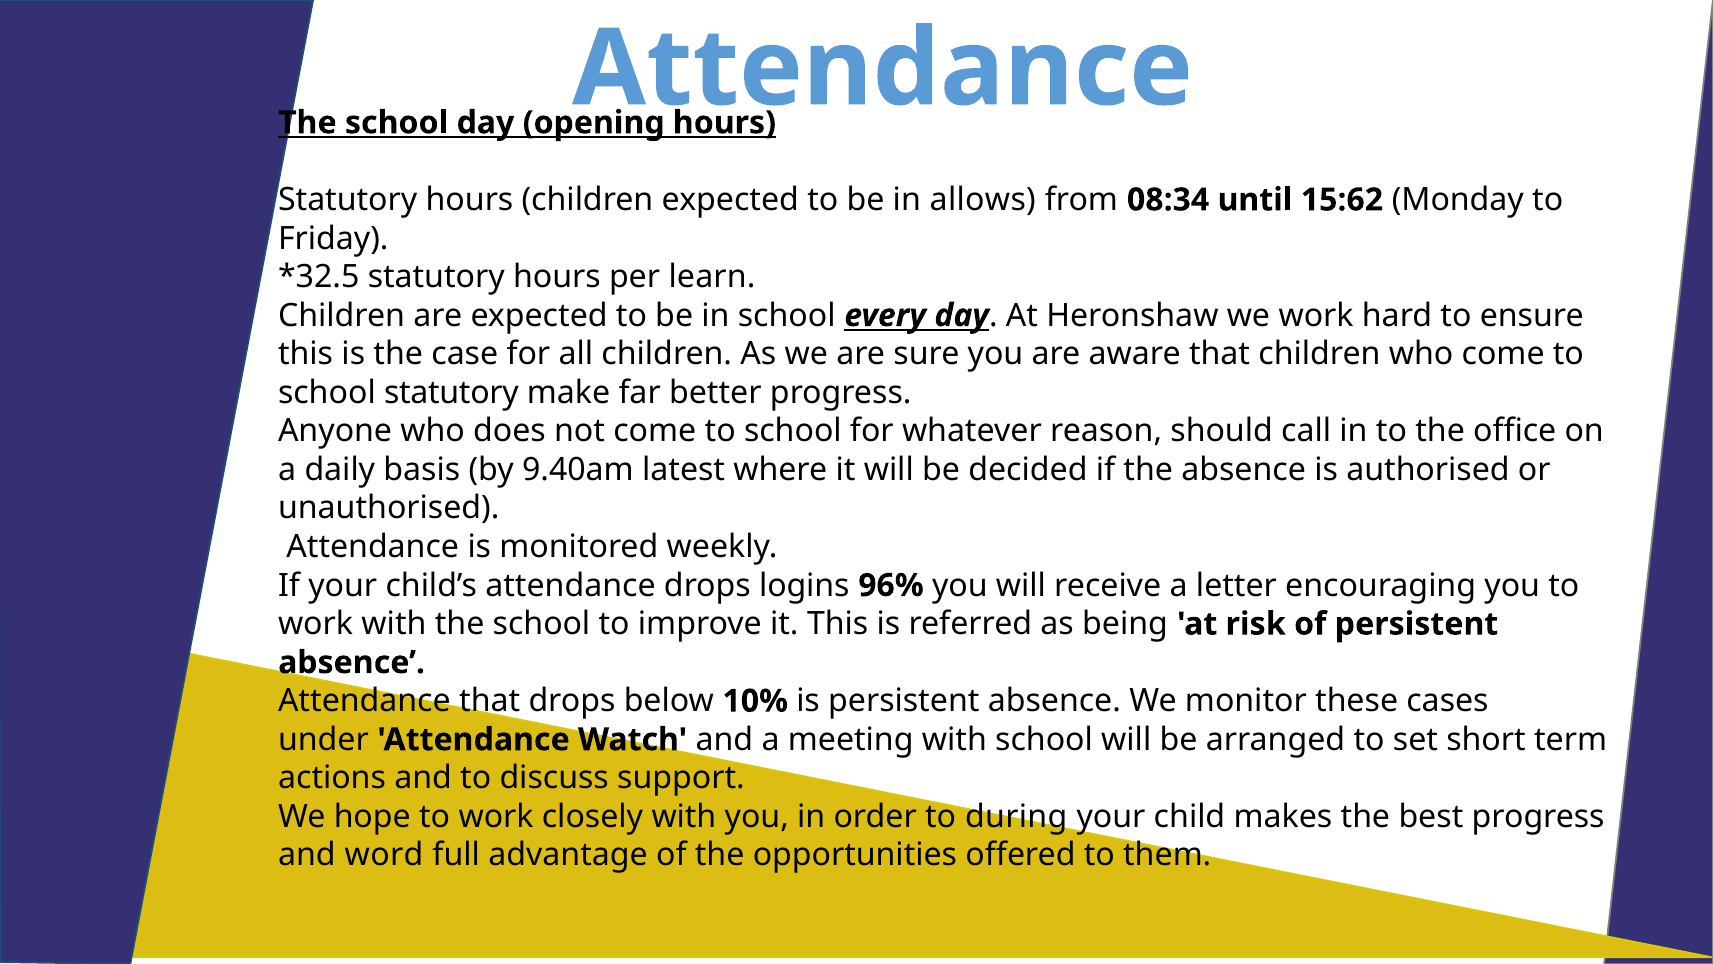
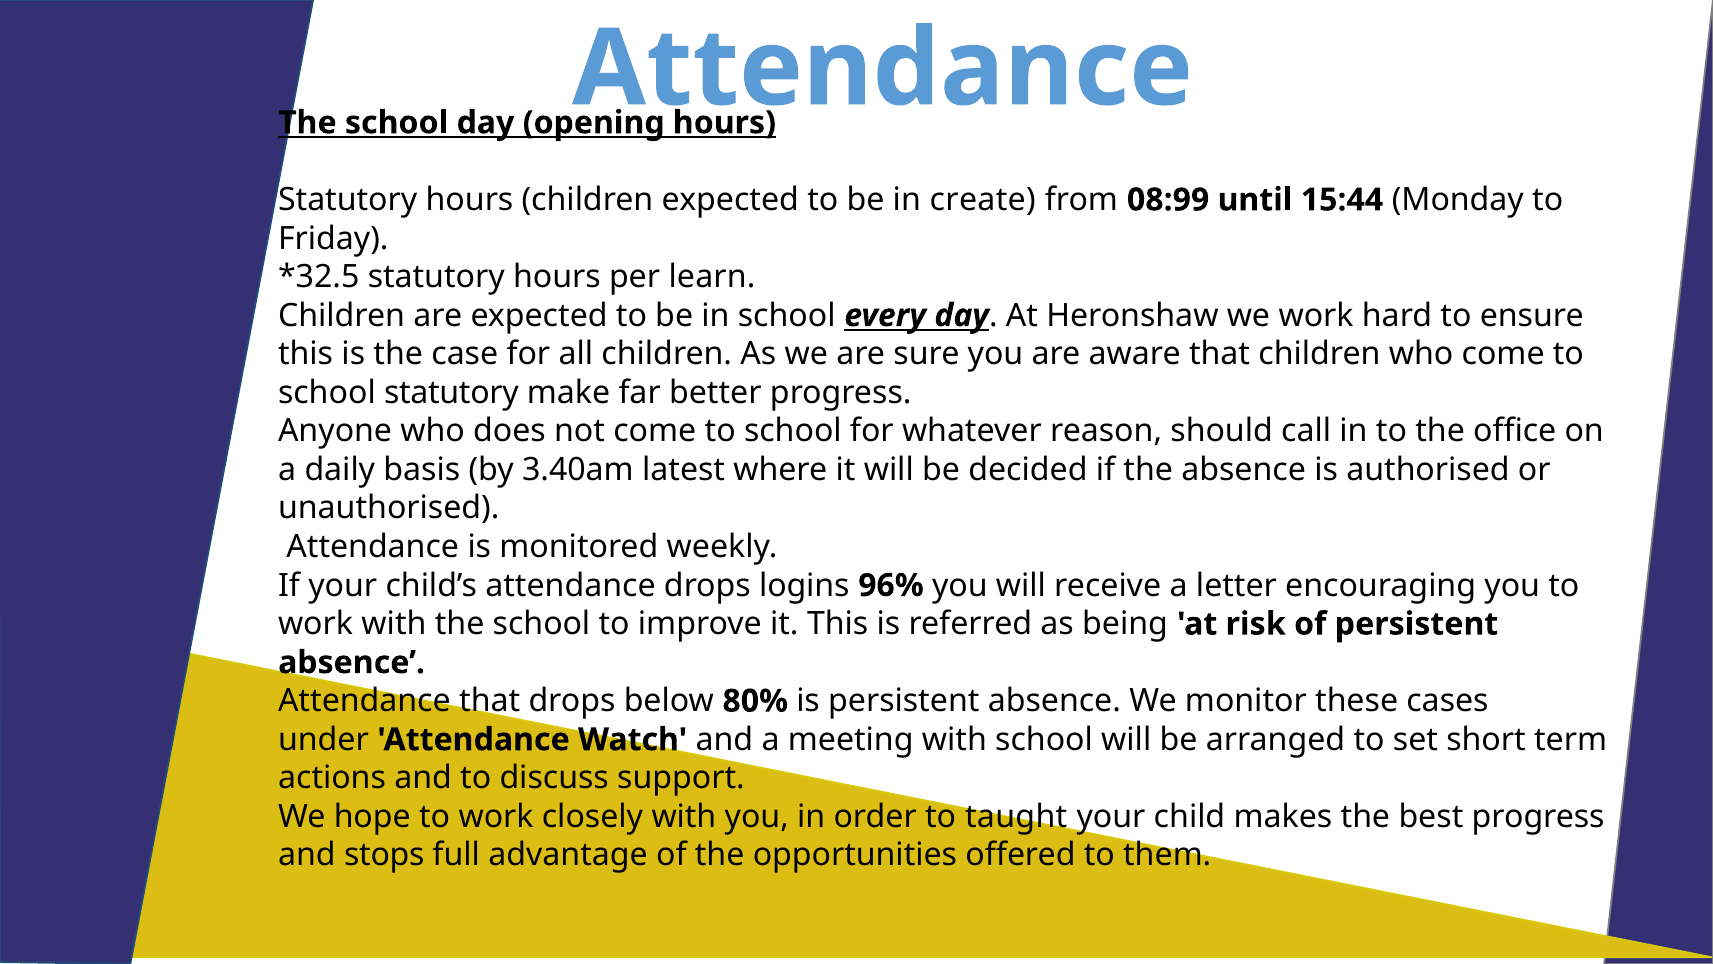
allows: allows -> create (983, 200)
08:34: 08:34 -> 08:99 (1168, 200)
15:62: 15:62 -> 15:44 (1342, 200)
9.40am: 9.40am -> 3.40am (578, 470)
10%: 10% -> 80% (755, 701)
during: during -> taught (1016, 816)
word: word -> stops (384, 855)
